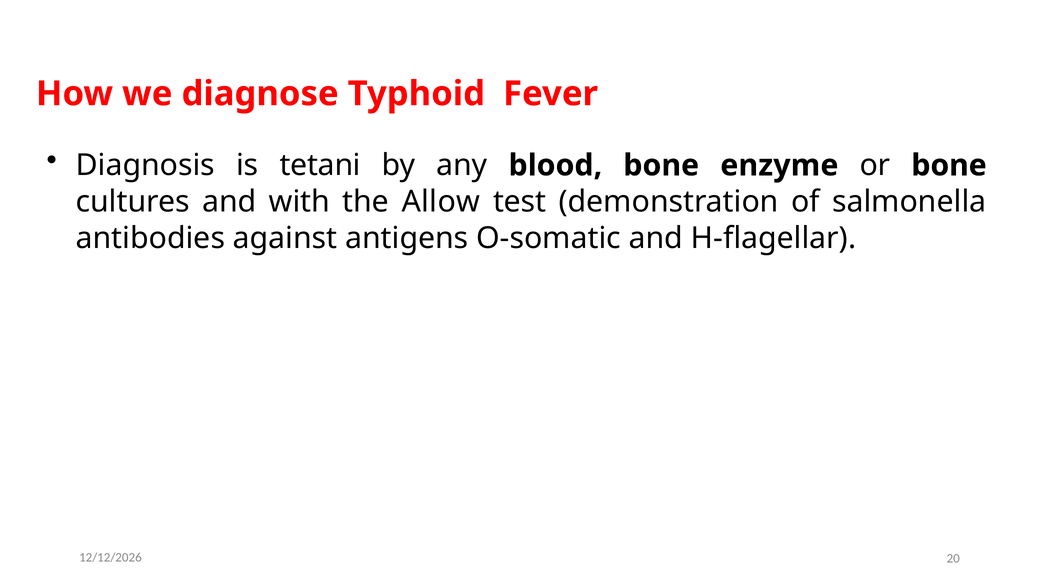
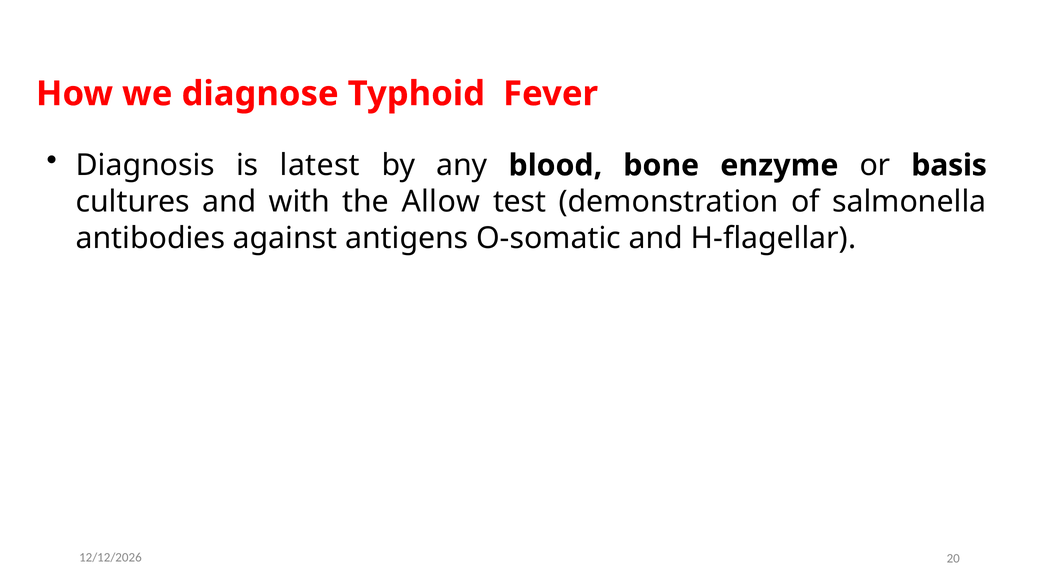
tetani: tetani -> latest (320, 166)
or bone: bone -> basis (949, 166)
